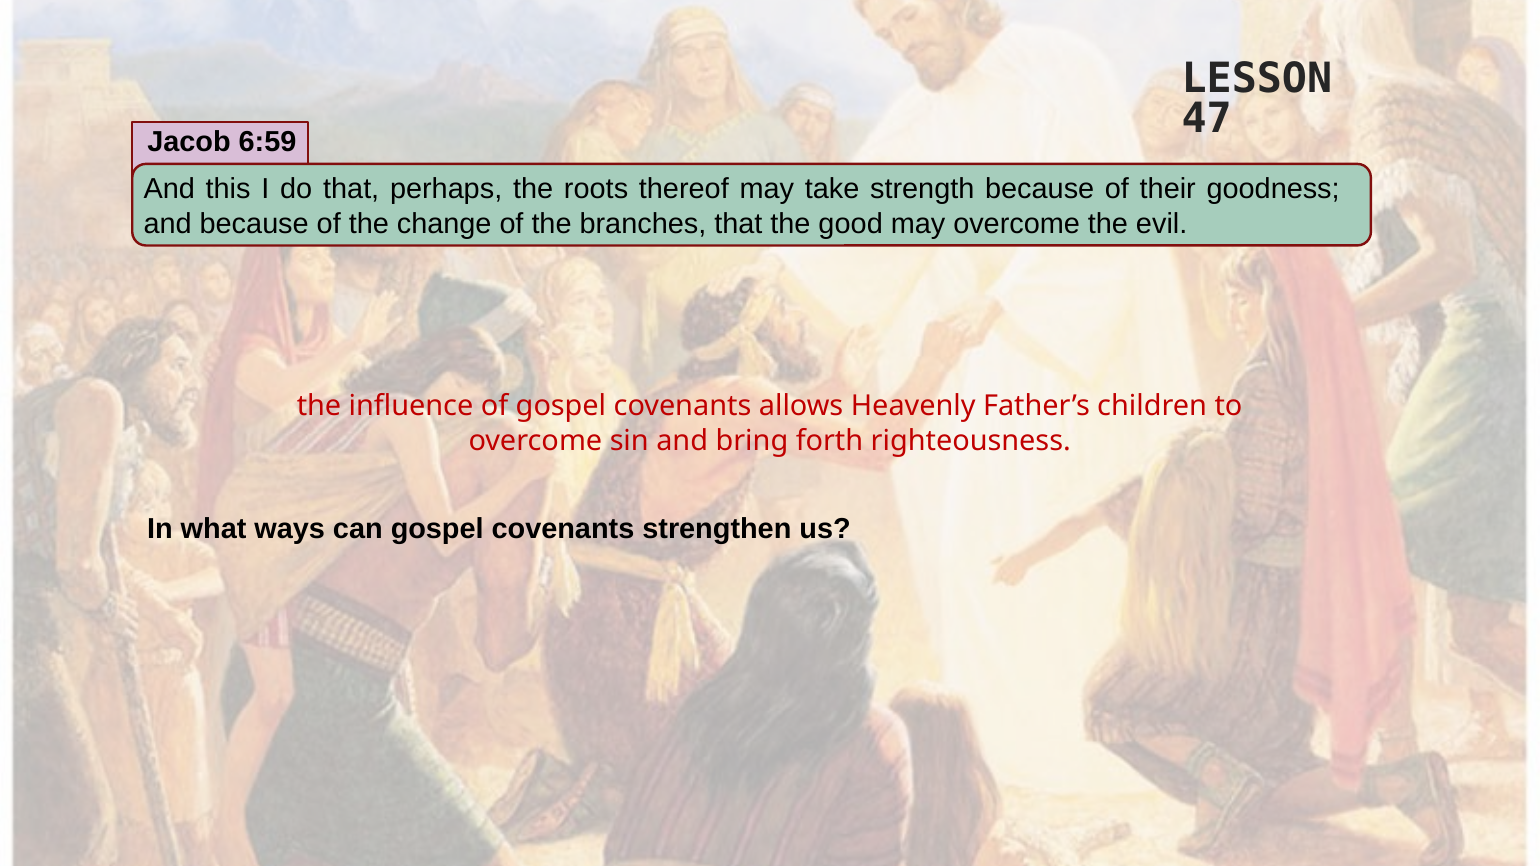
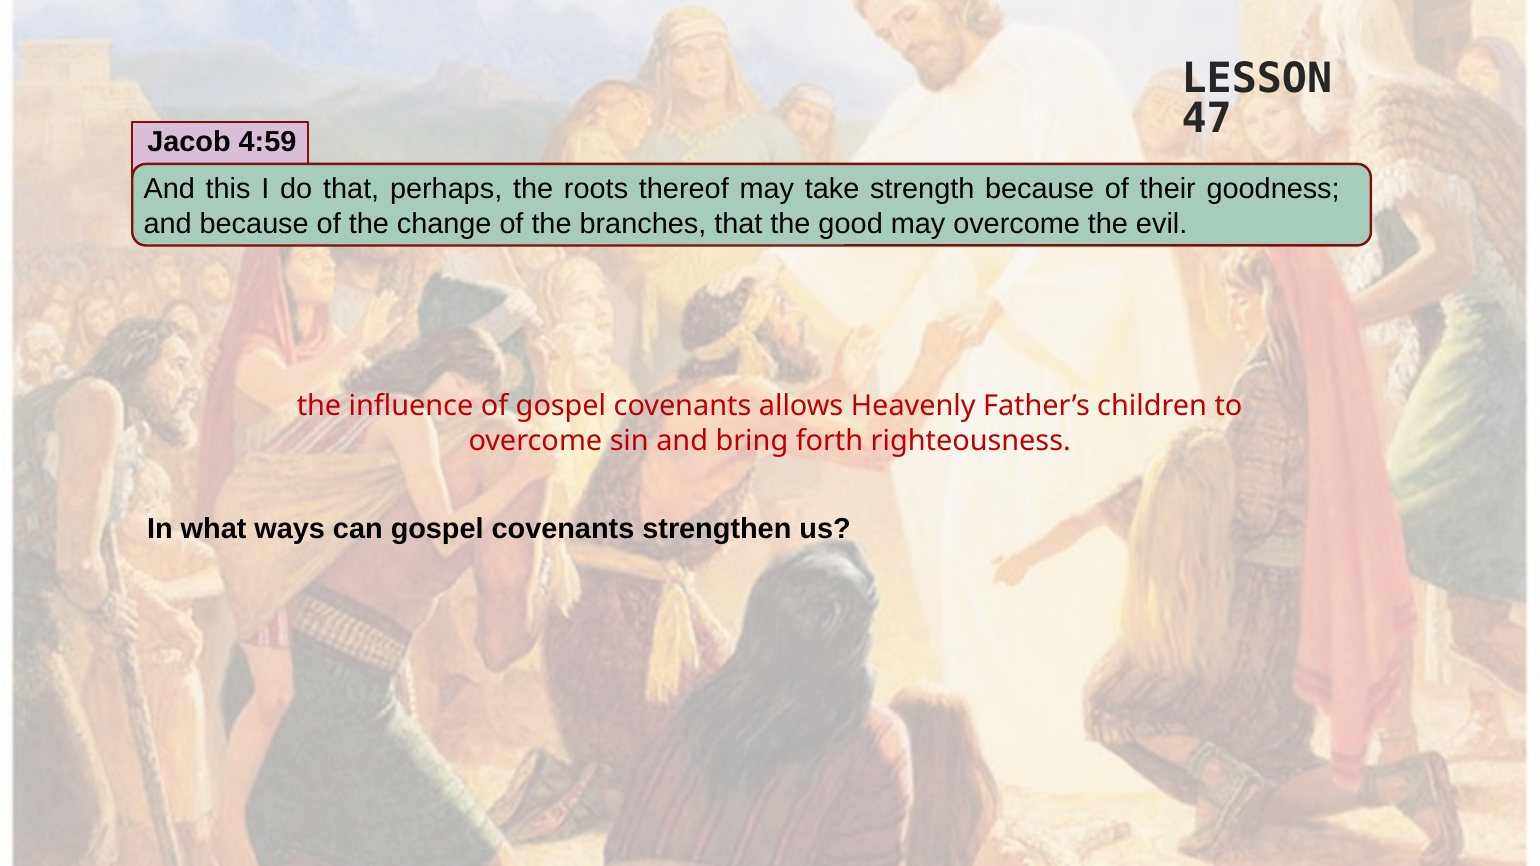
6:59: 6:59 -> 4:59 (268, 142)
